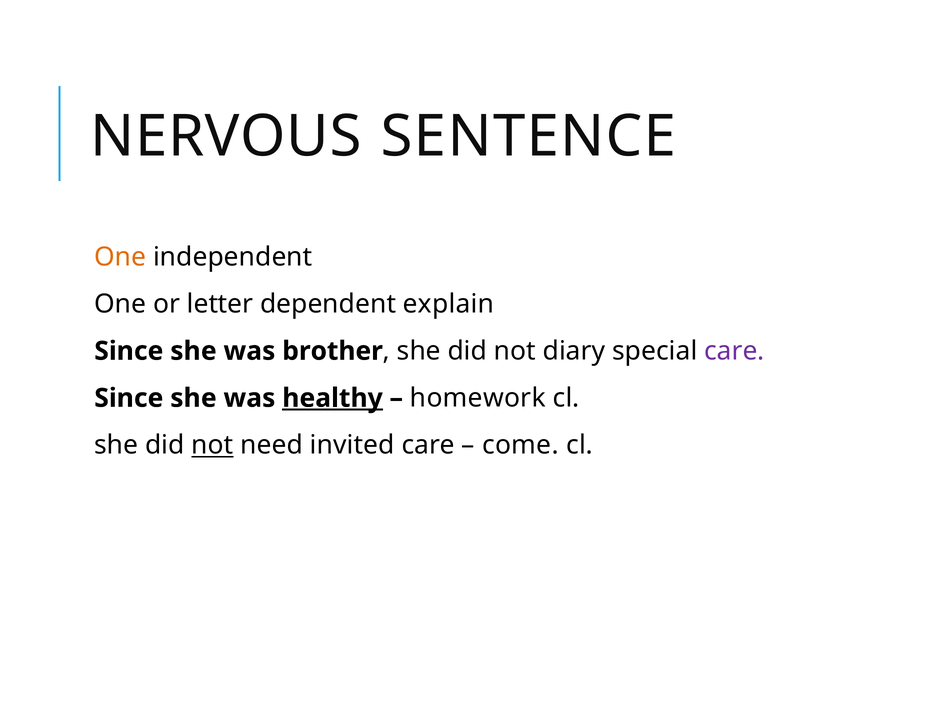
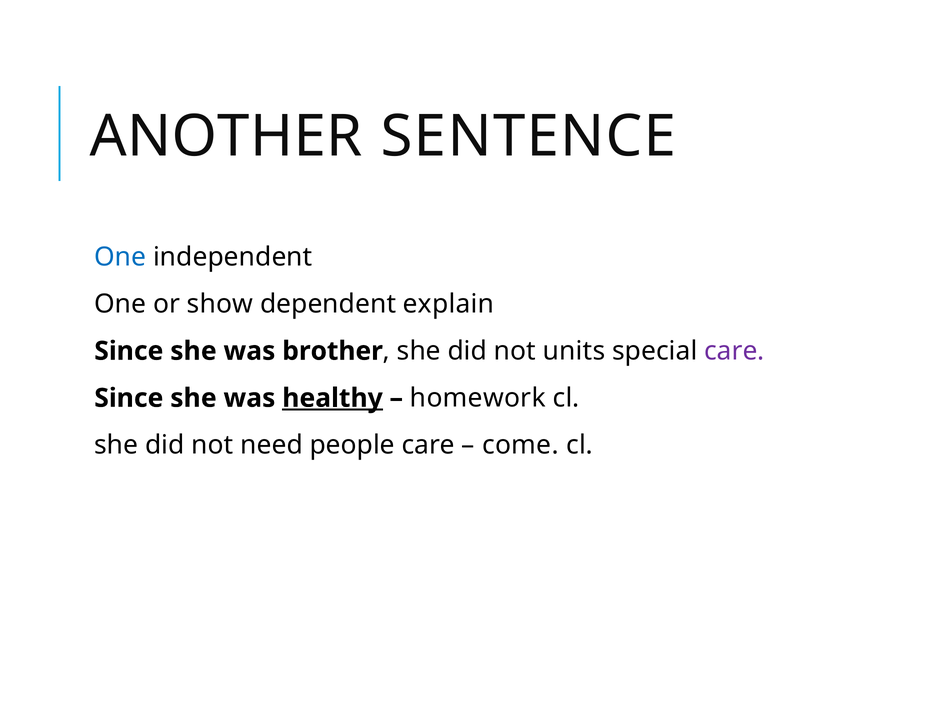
NERVOUS: NERVOUS -> ANOTHER (226, 137)
One colour: orange -> blue (120, 257)
letter: letter -> show (220, 304)
diary: diary -> units (574, 351)
not underline: present -> none (212, 445)
invited: invited -> people (352, 445)
